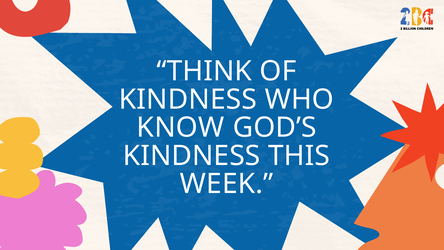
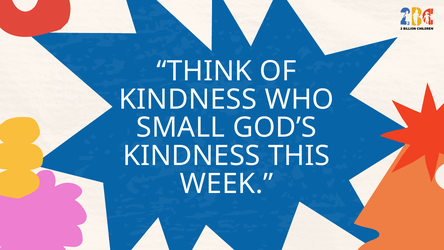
KNOW: KNOW -> SMALL (181, 127)
